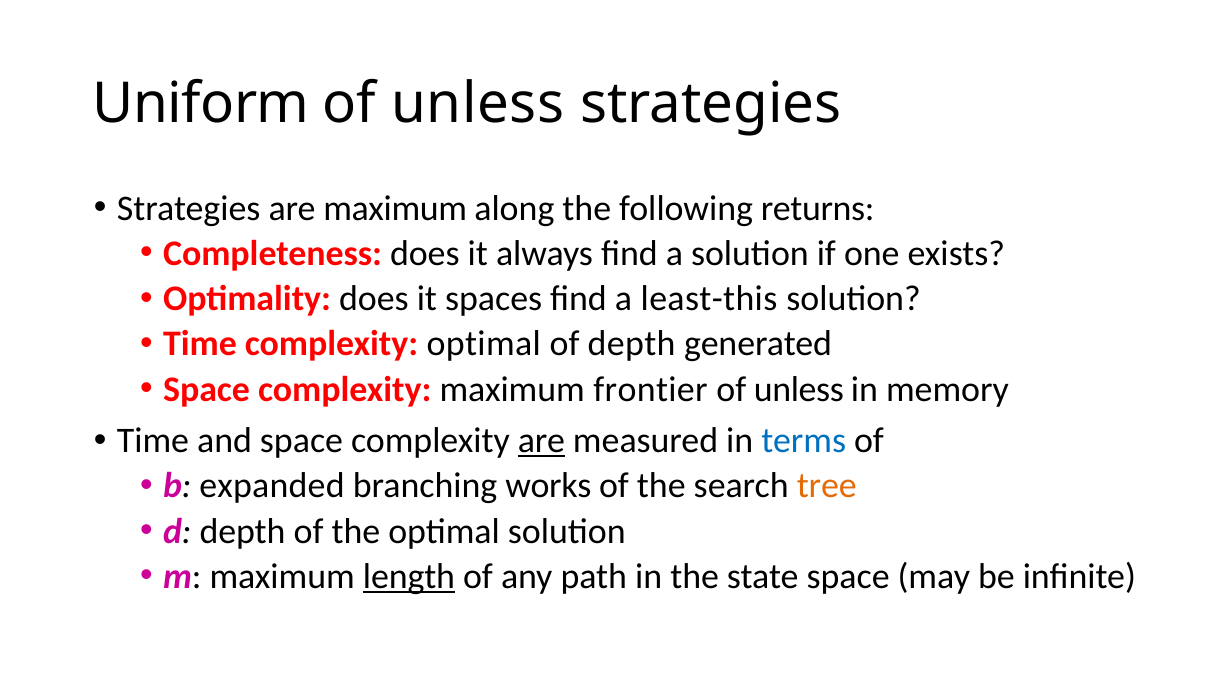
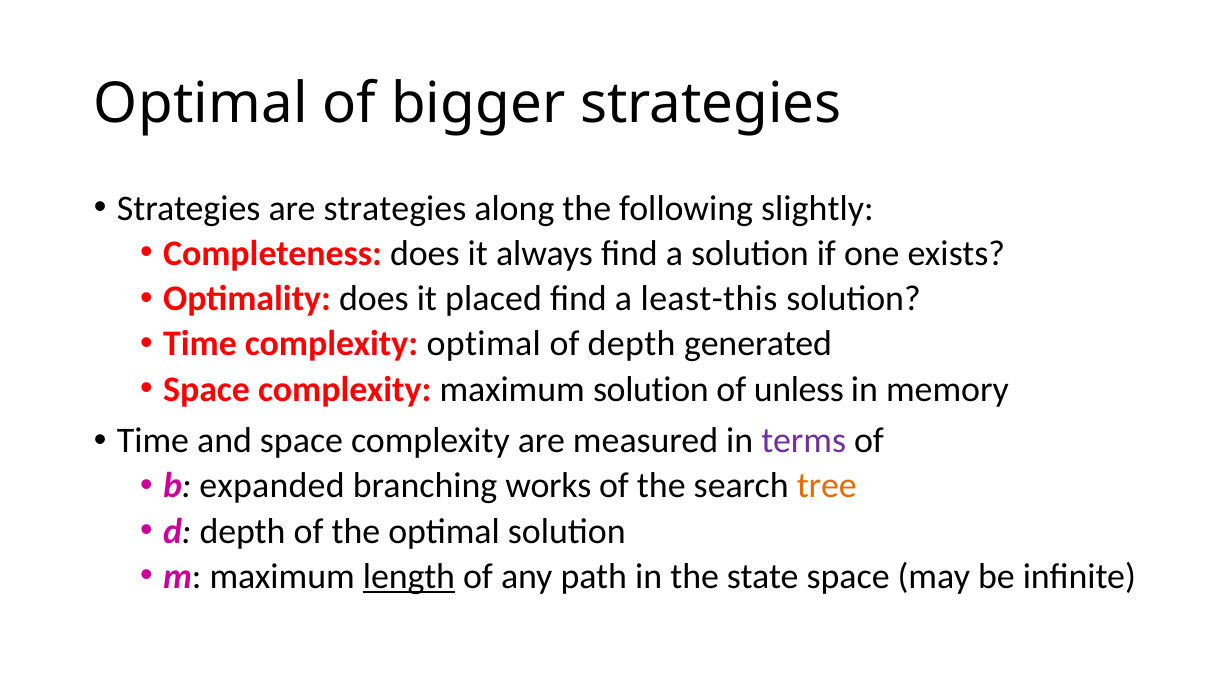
Uniform: Uniform -> Optimal (201, 103)
unless: unless -> bigger (478, 103)
are maximum: maximum -> strategies (395, 208)
returns: returns -> slightly (817, 208)
spaces: spaces -> placed (494, 298)
maximum frontier: frontier -> solution (651, 389)
are underline: present -> none (541, 440)
terms colour: blue -> purple (804, 440)
